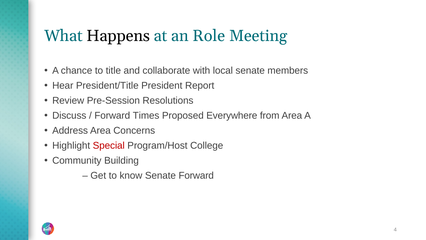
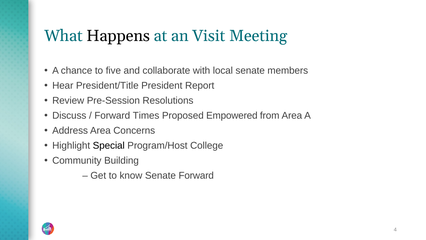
Role: Role -> Visit (209, 36)
title: title -> five (113, 71)
Everywhere: Everywhere -> Empowered (232, 115)
Special colour: red -> black (109, 145)
